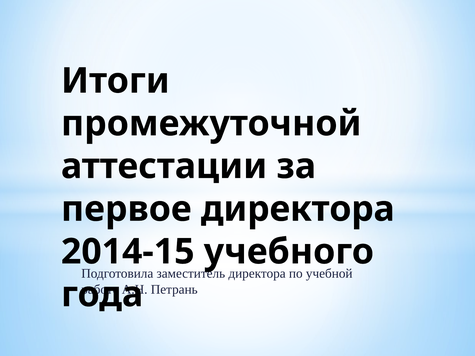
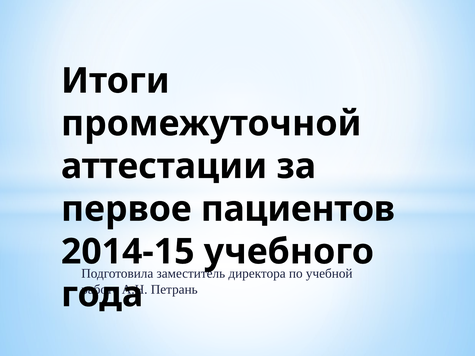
первое директора: директора -> пациентов (298, 209)
